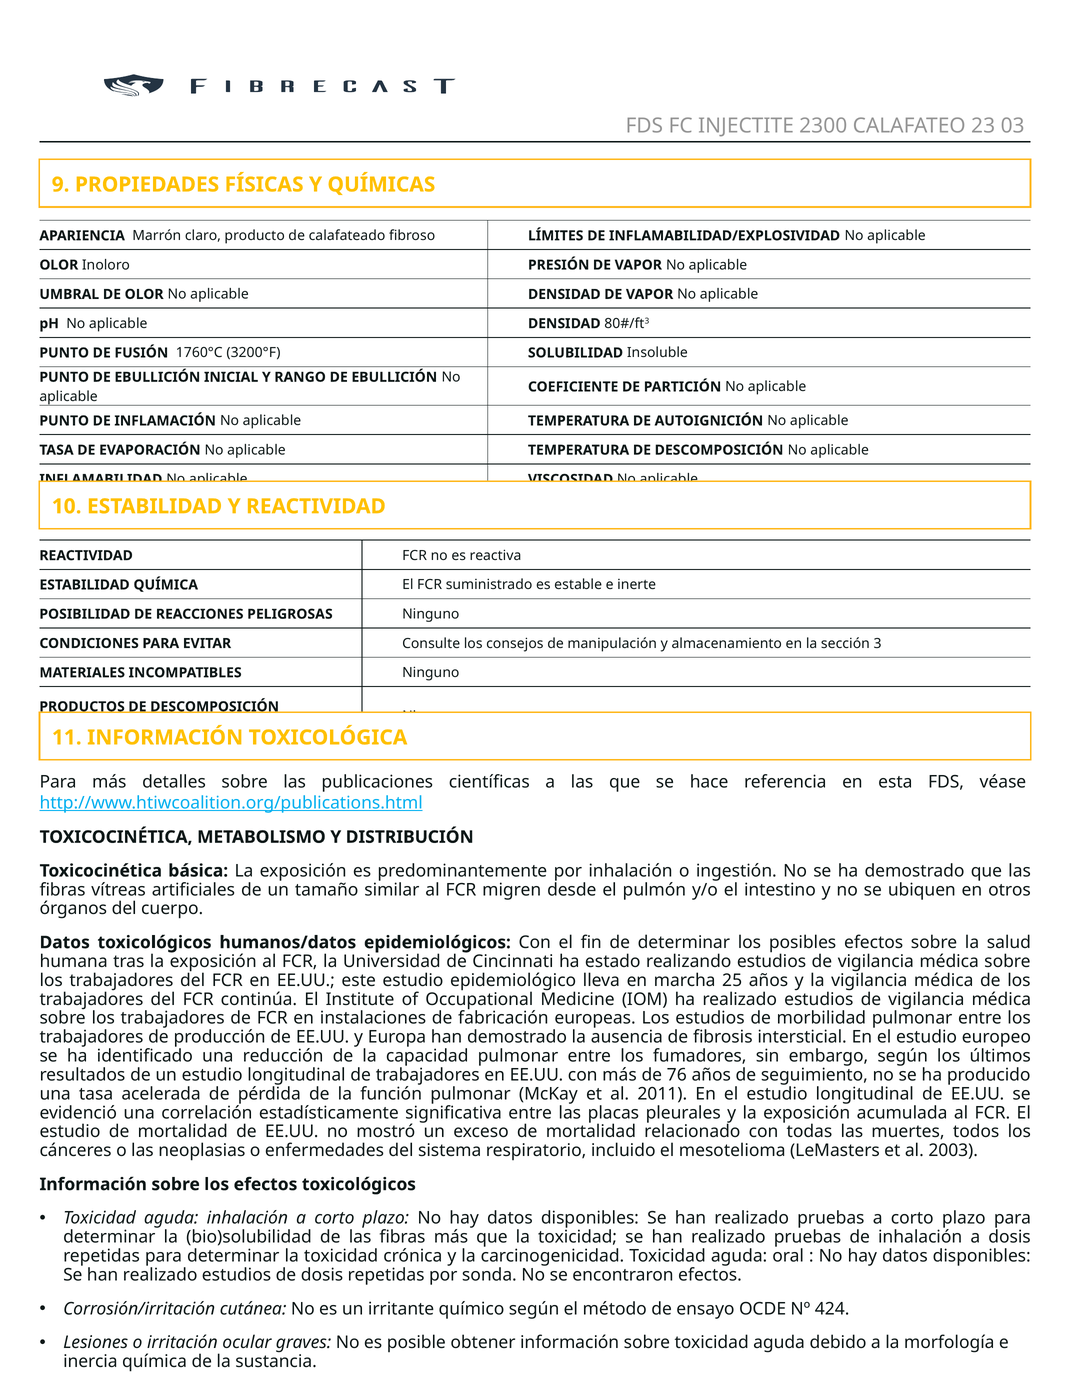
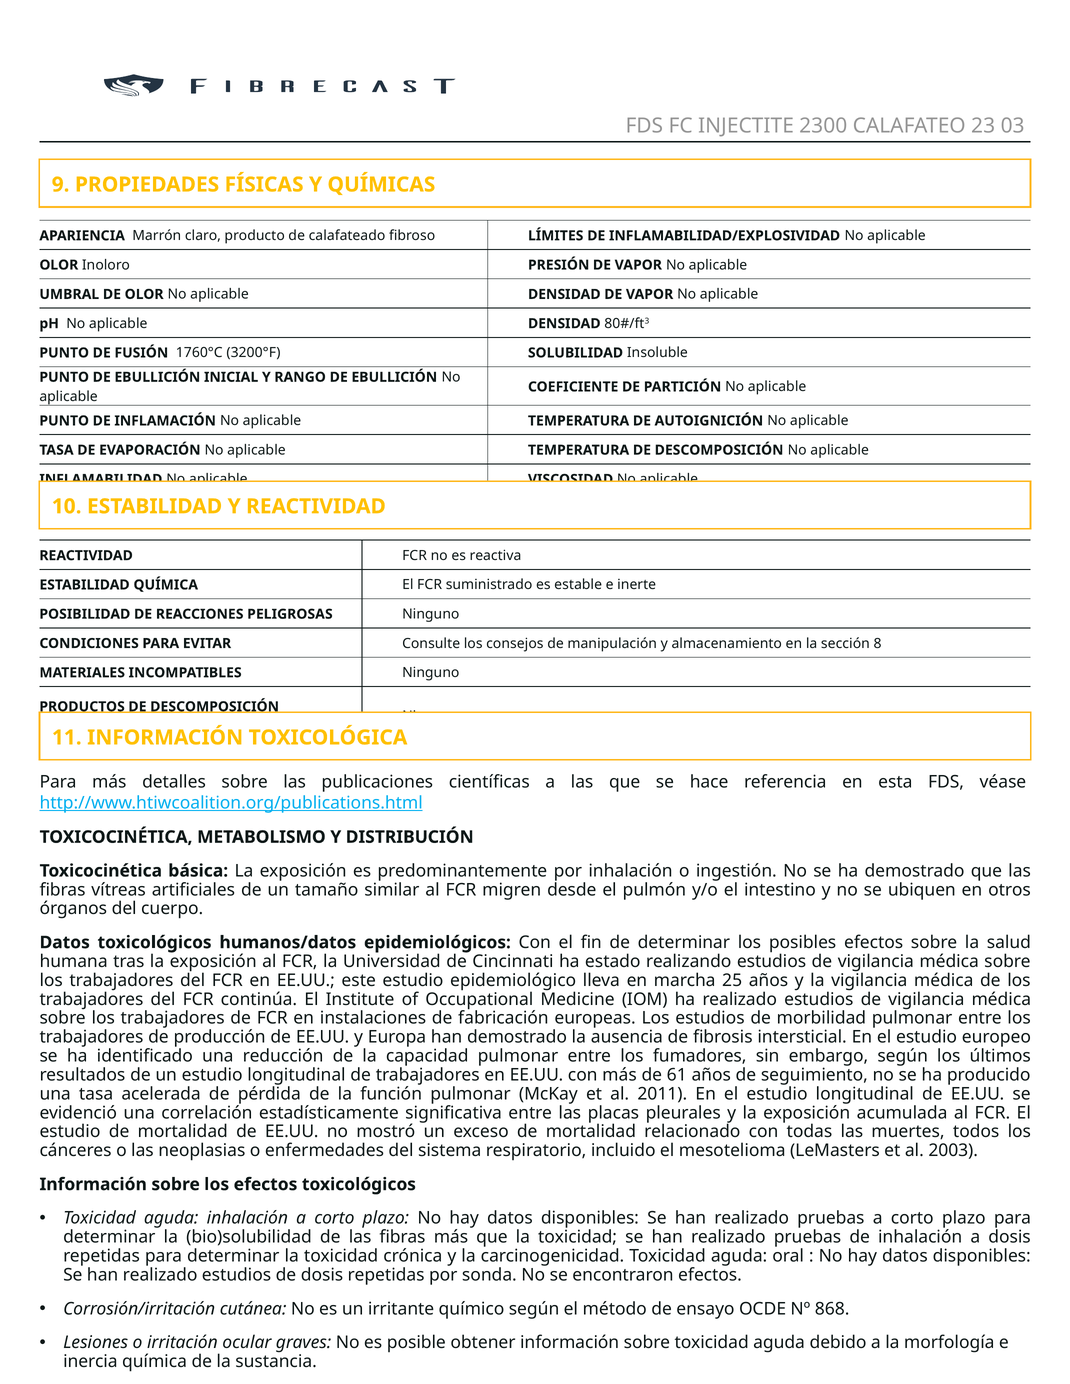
3: 3 -> 8 (878, 644)
76: 76 -> 61 (677, 1075)
424: 424 -> 868 (832, 1309)
